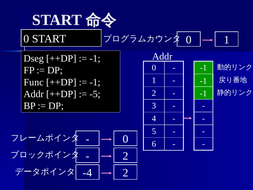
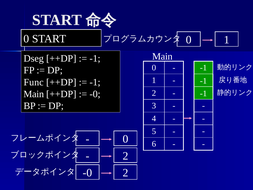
Addr: Addr -> Main (162, 56)
Addr: Addr -> Main (34, 94)
-5: -5 -> -0 (95, 94)
-4: -4 -> -0 (87, 173)
